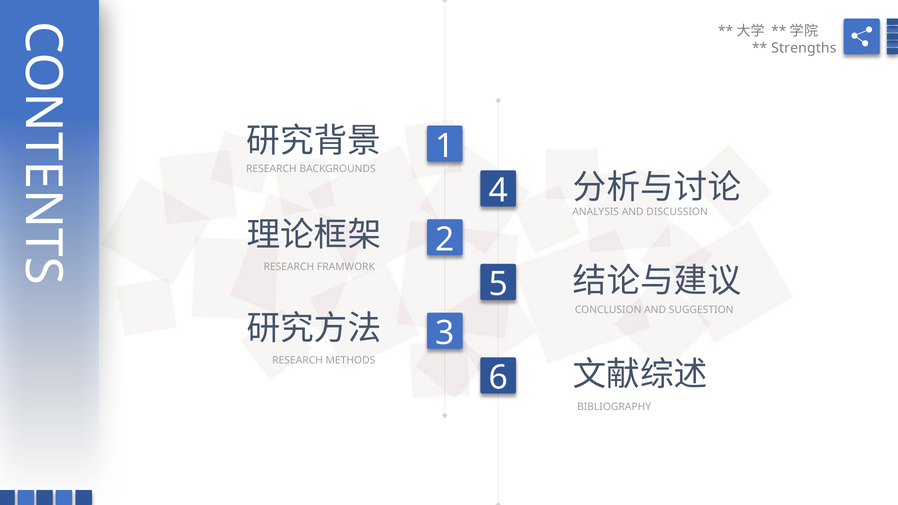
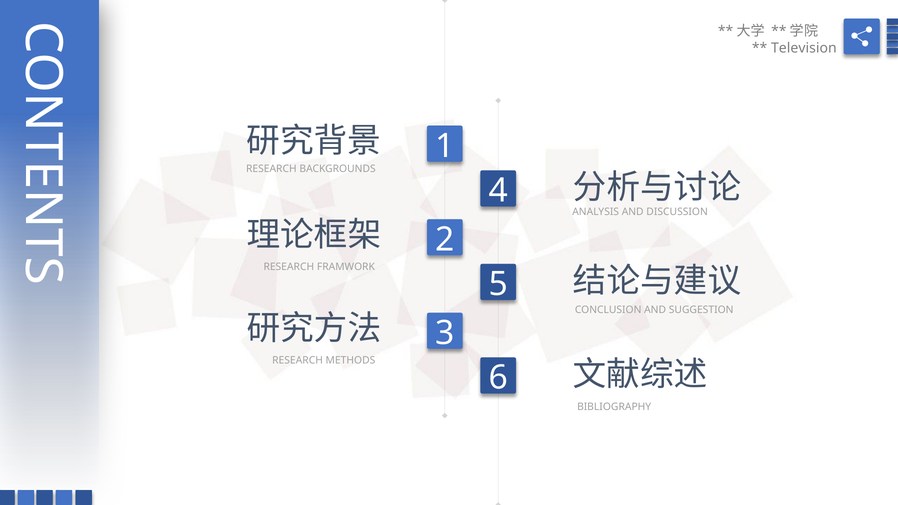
Strengths: Strengths -> Television (804, 48)
